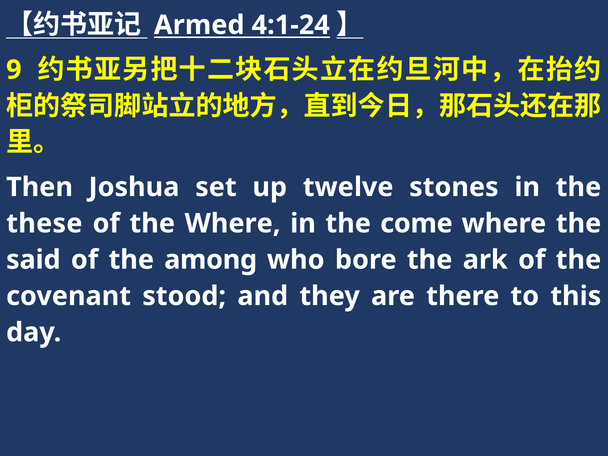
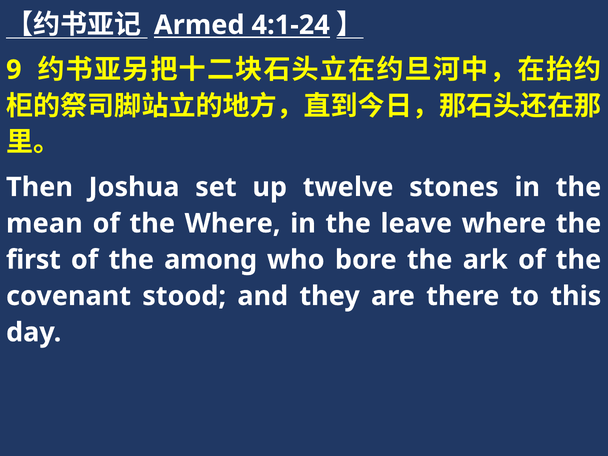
these: these -> mean (44, 223)
come: come -> leave (416, 223)
said: said -> first (33, 260)
